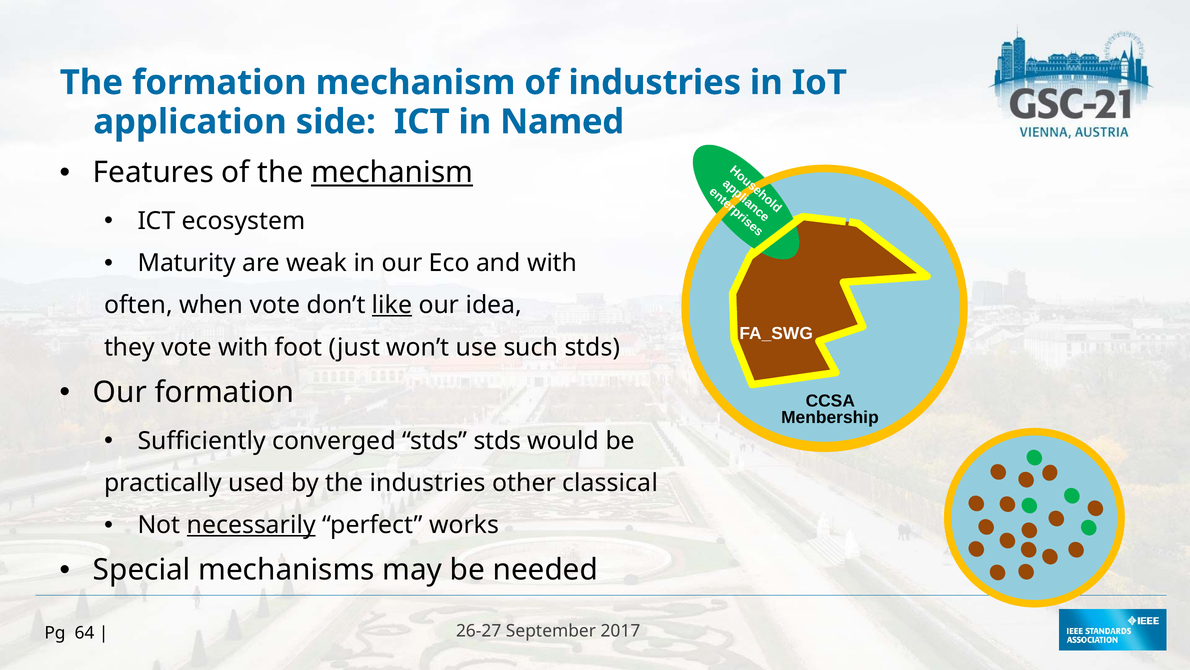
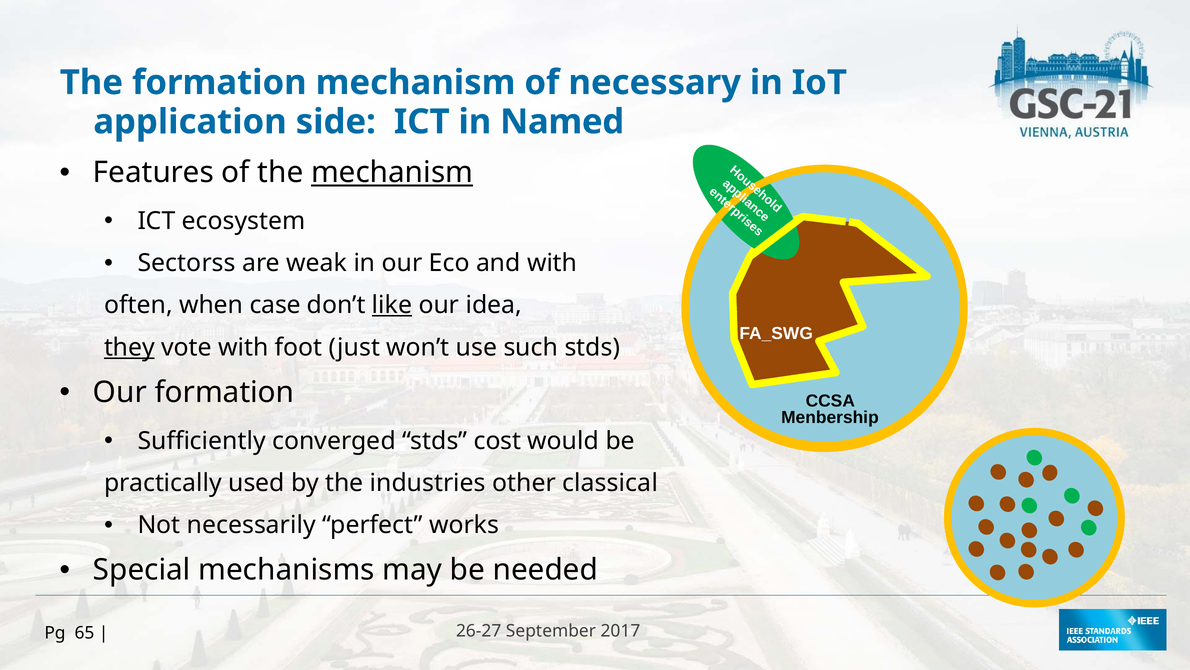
of industries: industries -> necessary (655, 83)
Maturity: Maturity -> Sectorss (187, 263)
when vote: vote -> case (275, 305)
they underline: none -> present (129, 347)
stds stds: stds -> cost (497, 441)
necessarily underline: present -> none (251, 525)
64: 64 -> 65 (85, 633)
